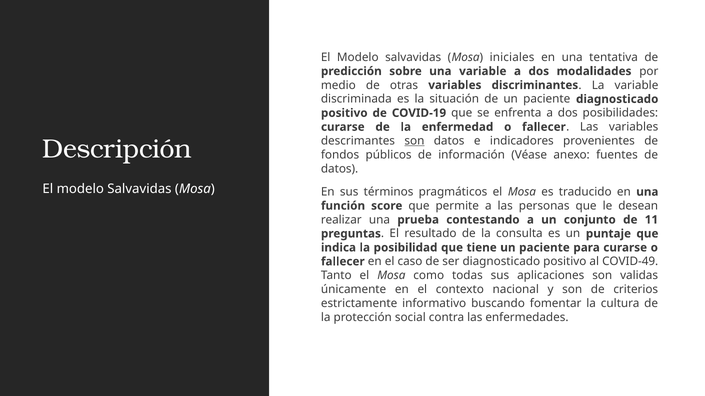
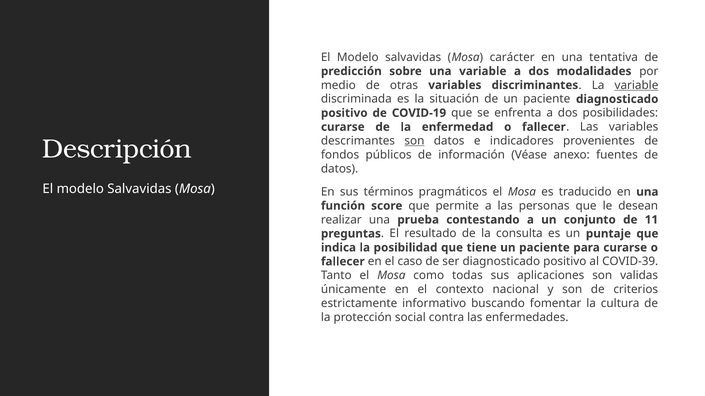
iniciales: iniciales -> carácter (512, 57)
variable underline: none -> present (636, 85)
COVID-49: COVID-49 -> COVID-39 (630, 262)
